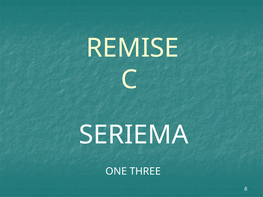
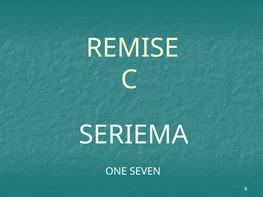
THREE: THREE -> SEVEN (145, 172)
